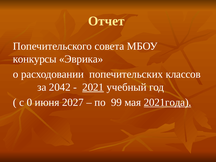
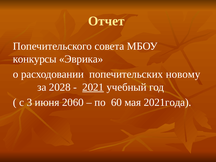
классов: классов -> новому (183, 74)
2042: 2042 -> 2028 (60, 87)
0: 0 -> 3 (29, 102)
2027: 2027 -> 2060 (73, 102)
99: 99 -> 60 (116, 102)
2021года underline: present -> none (168, 102)
